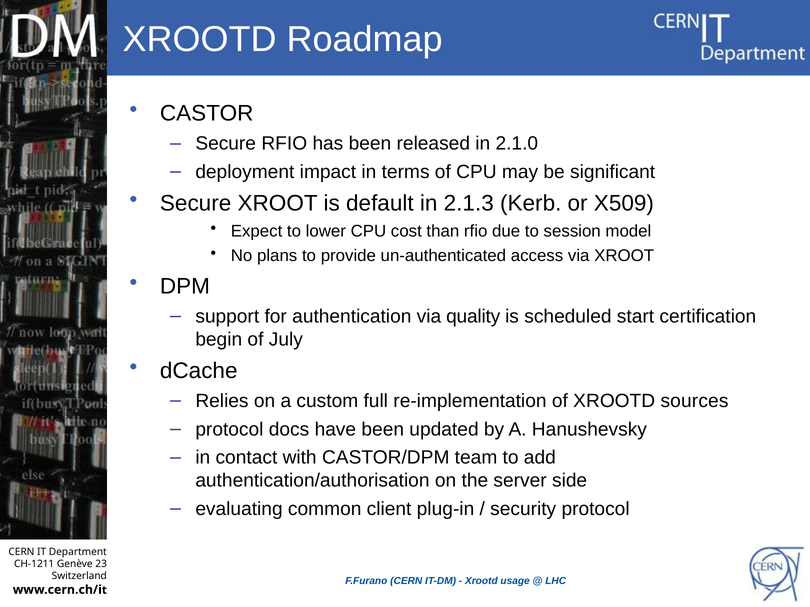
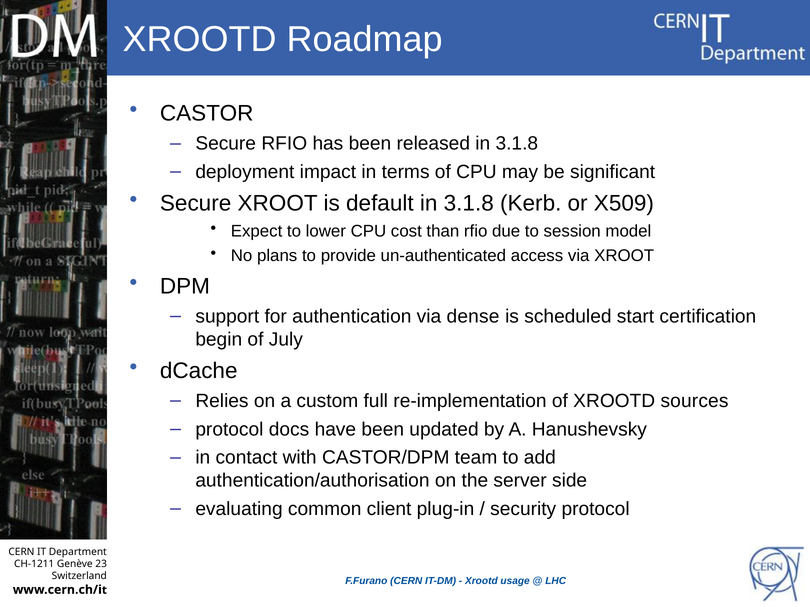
released in 2.1.0: 2.1.0 -> 3.1.8 (517, 144)
default in 2.1.3: 2.1.3 -> 3.1.8 (469, 204)
quality: quality -> dense (473, 317)
